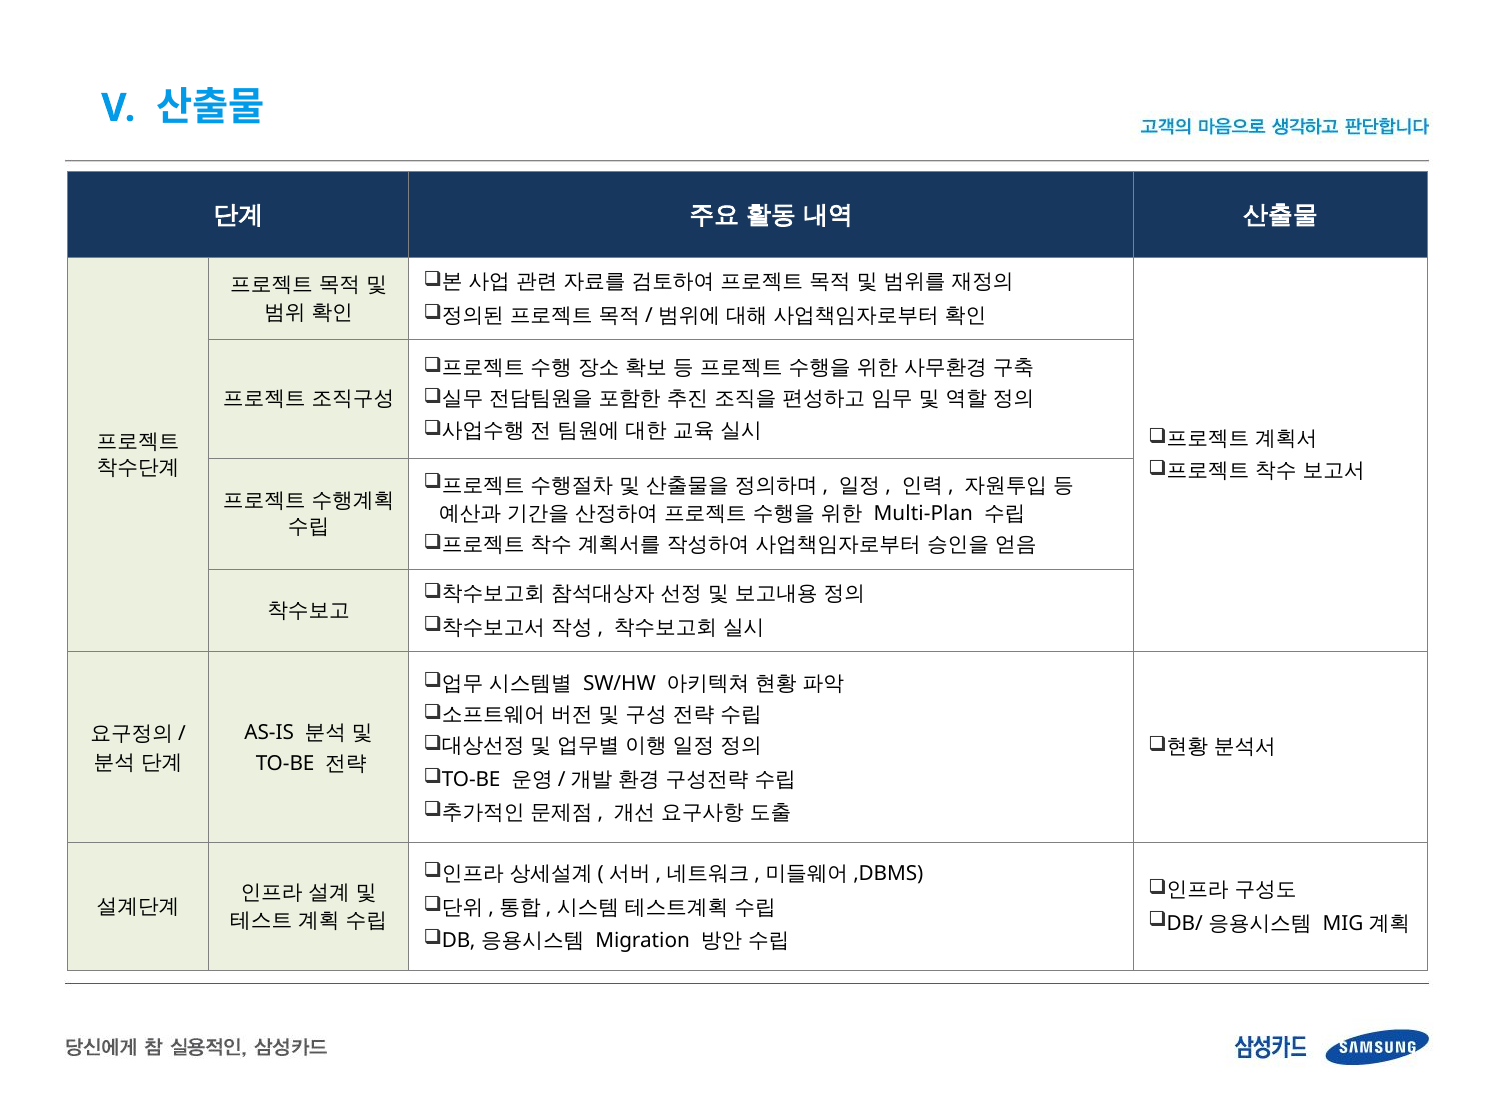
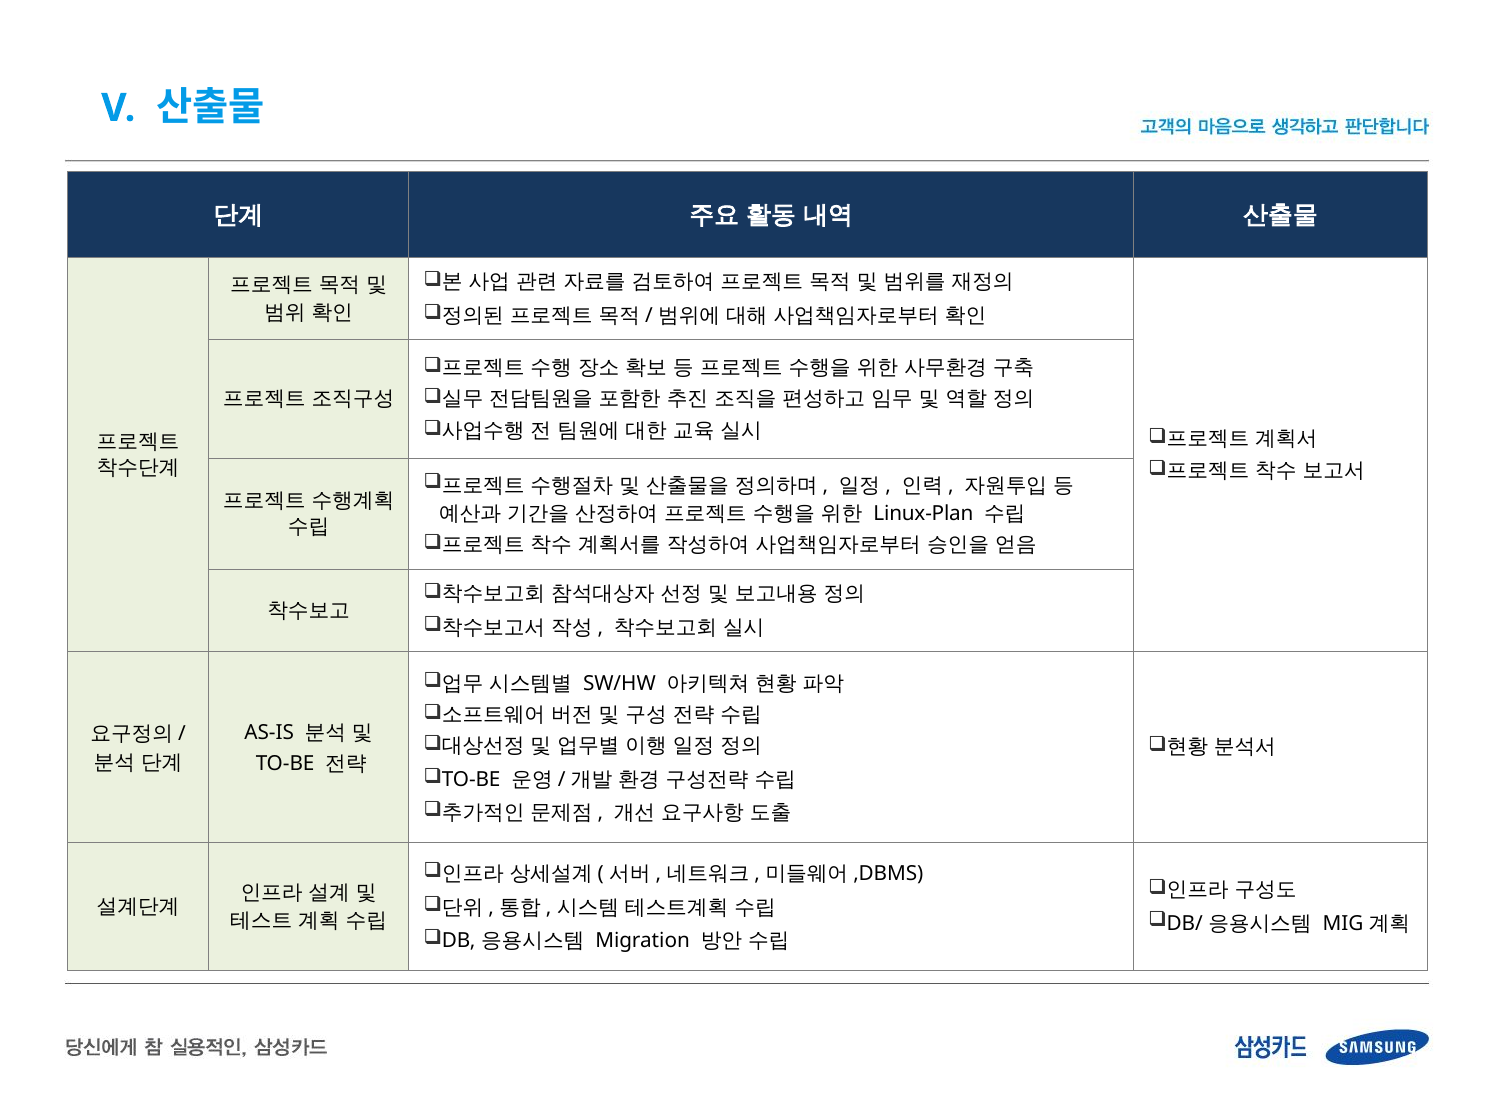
Multi-Plan: Multi-Plan -> Linux-Plan (923, 514)
